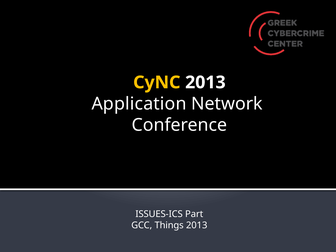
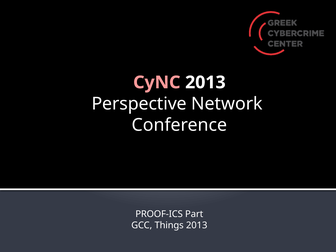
CyNC colour: yellow -> pink (157, 82)
Application: Application -> Perspective (139, 104)
ISSUES-ICS: ISSUES-ICS -> PROOF-ICS (159, 214)
